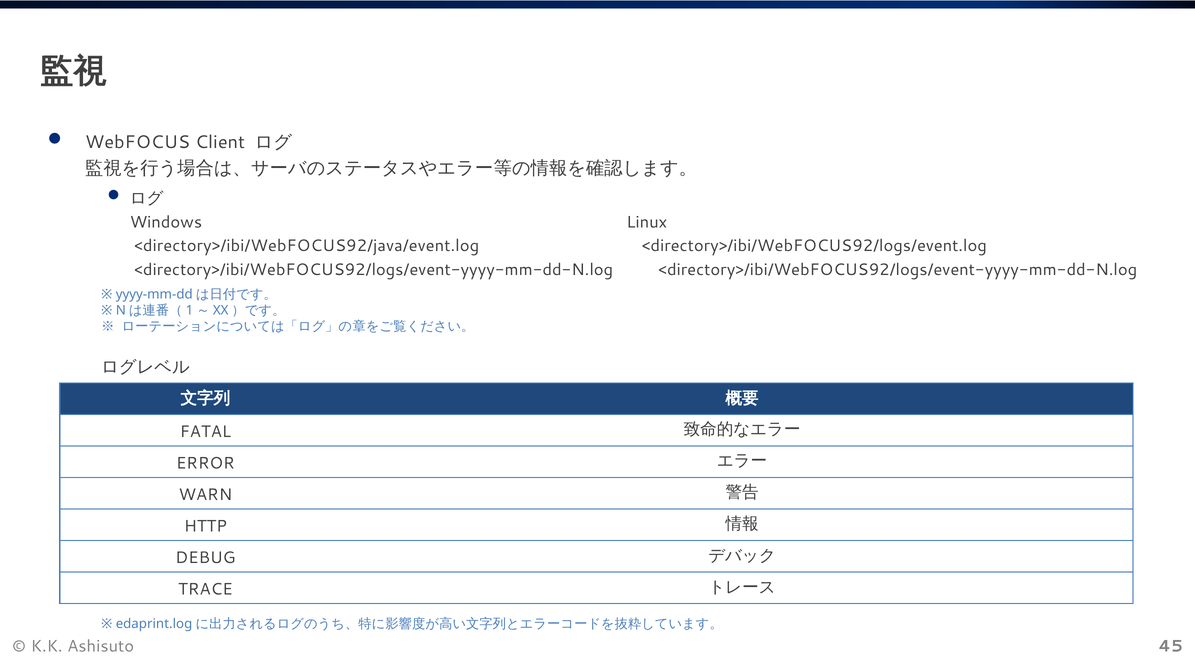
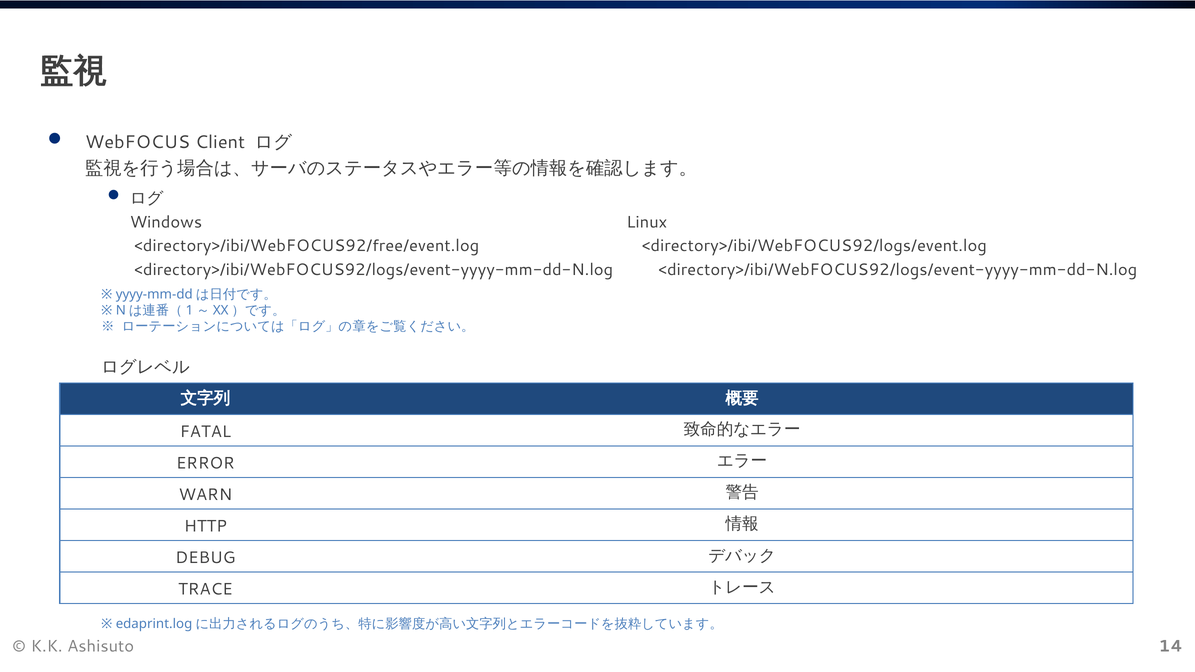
<directory>/ibi/WebFOCUS92/java/event.log: <directory>/ibi/WebFOCUS92/java/event.log -> <directory>/ibi/WebFOCUS92/free/event.log (307, 246)
45: 45 -> 14 (1171, 647)
